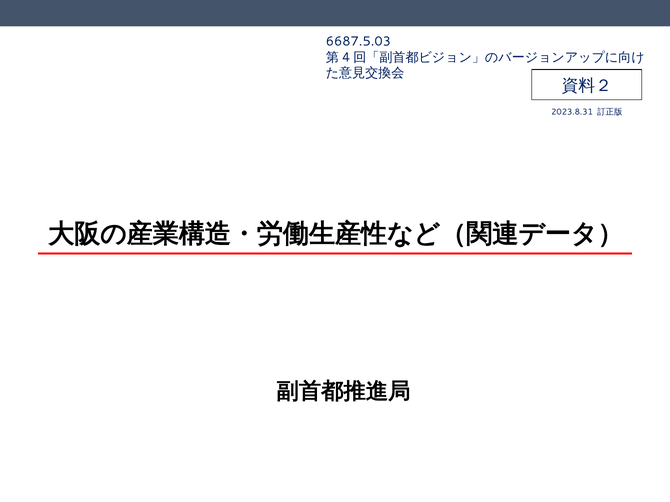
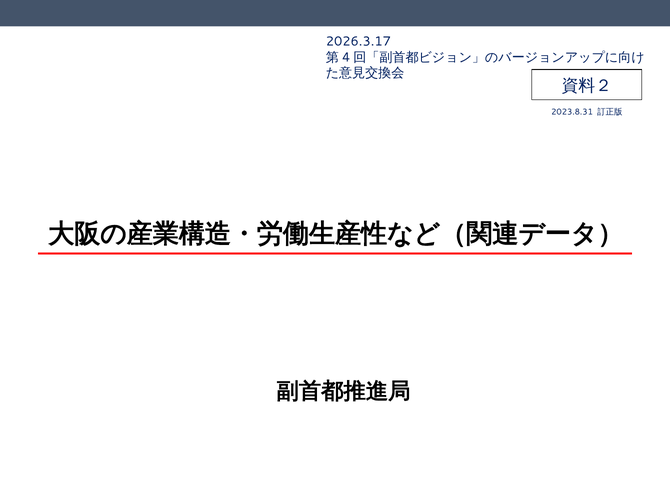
6687.5.03: 6687.5.03 -> 2026.3.17 (358, 42)
